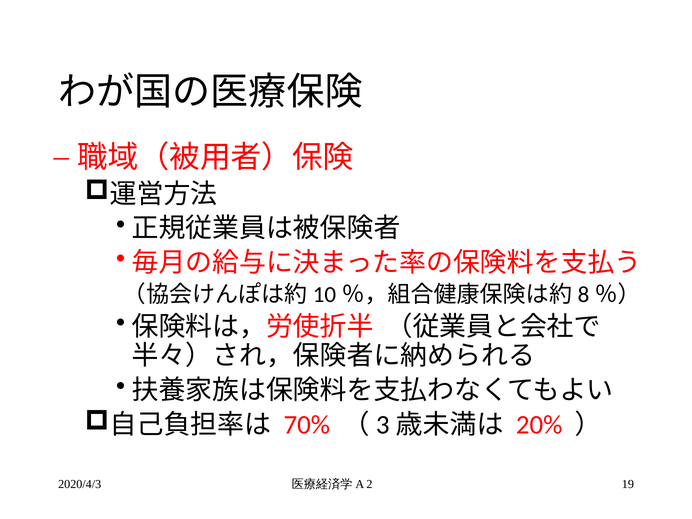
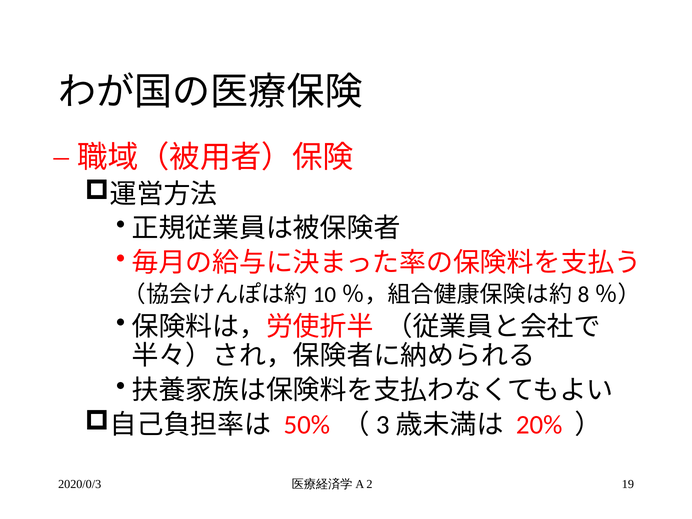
70%: 70% -> 50% (307, 425)
2020/4/3: 2020/4/3 -> 2020/0/3 (80, 484)
